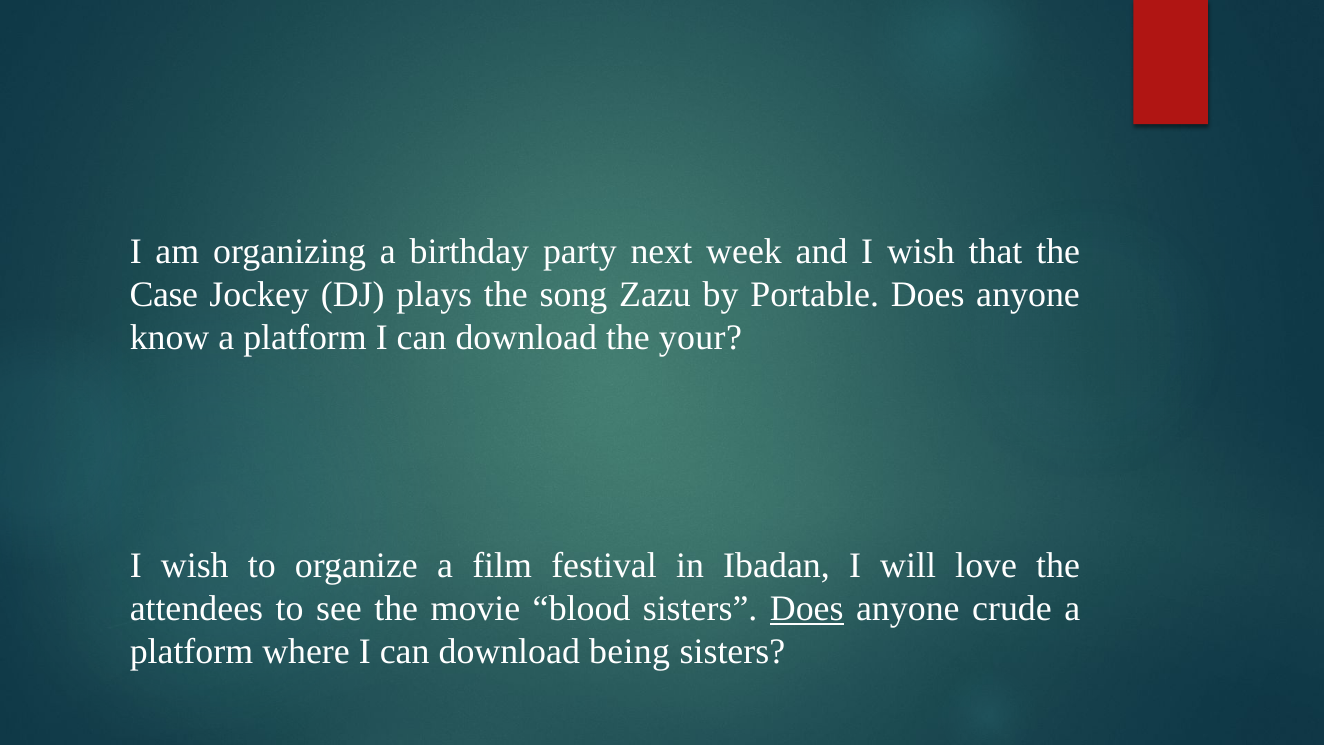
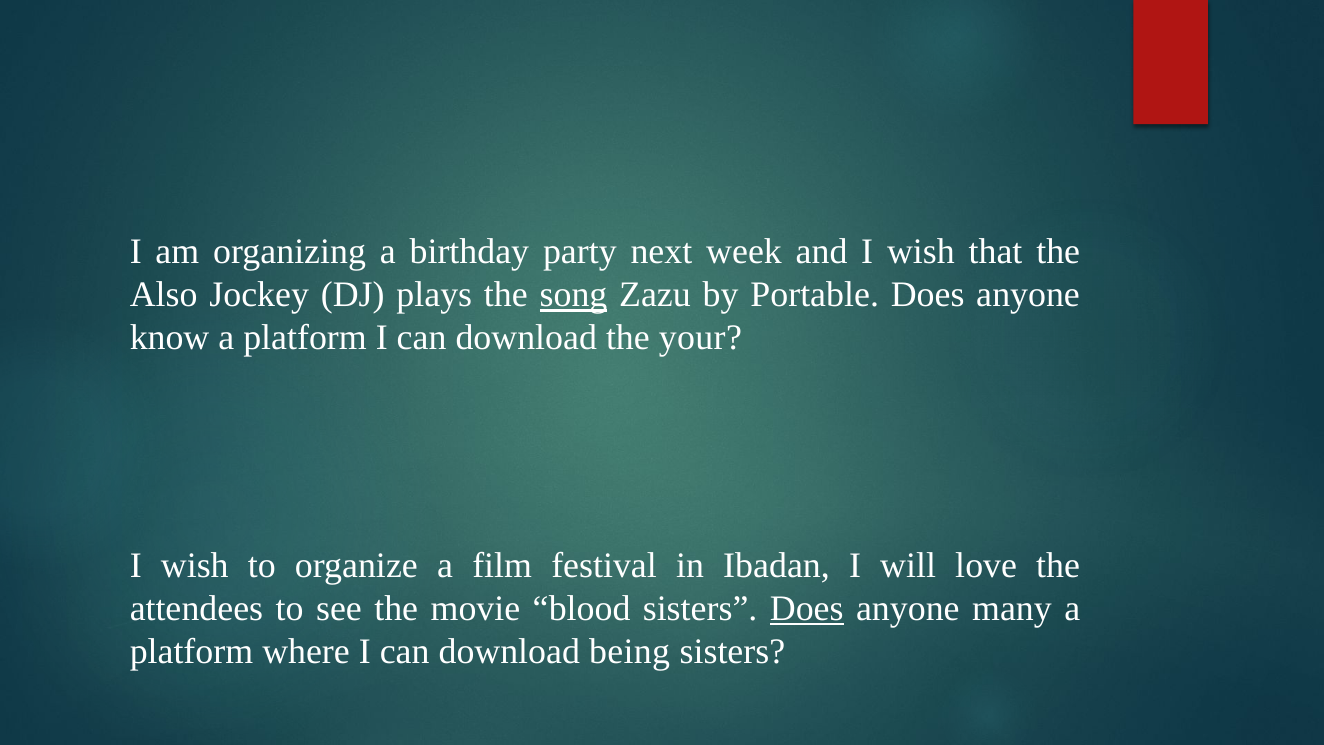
Case: Case -> Also (164, 295)
song underline: none -> present (573, 295)
crude: crude -> many (1012, 608)
